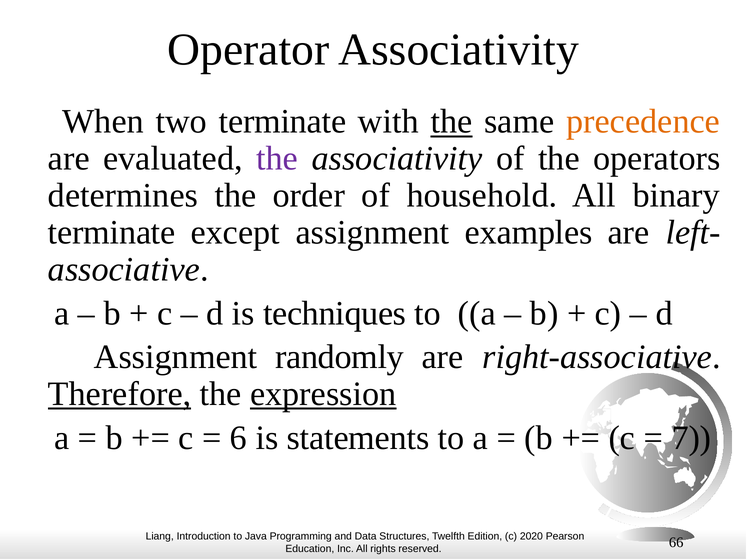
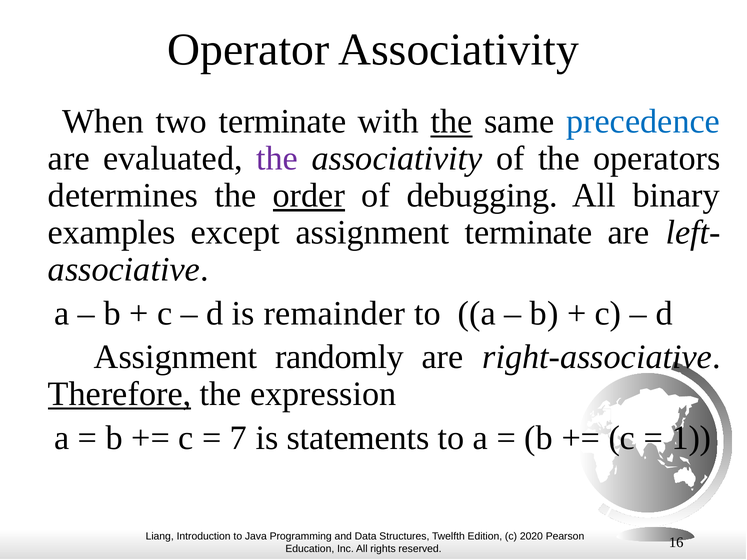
precedence colour: orange -> blue (643, 122)
order underline: none -> present (309, 196)
household: household -> debugging (482, 196)
terminate: terminate -> examples (112, 233)
assignment examples: examples -> terminate (529, 233)
techniques: techniques -> remainder (334, 313)
expression underline: present -> none (323, 394)
6: 6 -> 7 (238, 438)
7: 7 -> 1 (691, 438)
66: 66 -> 16 (676, 542)
